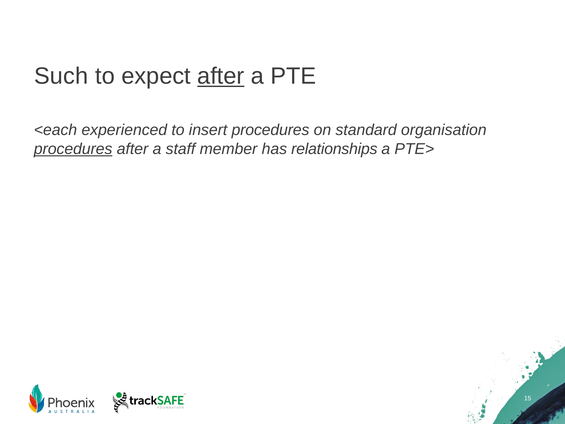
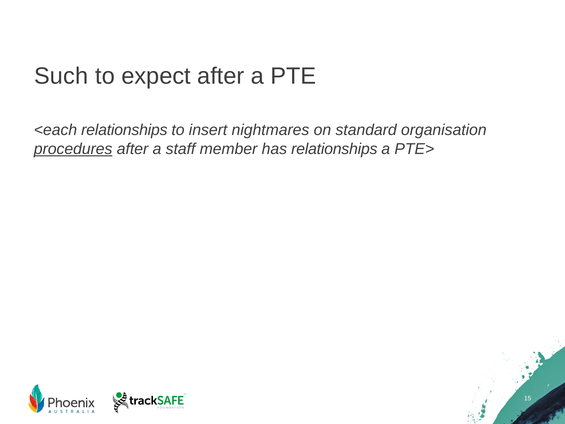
after underline: present -> none (221, 76)
<each experienced: experienced -> relationships (124, 130)
insert procedures: procedures -> nightmares (270, 130)
